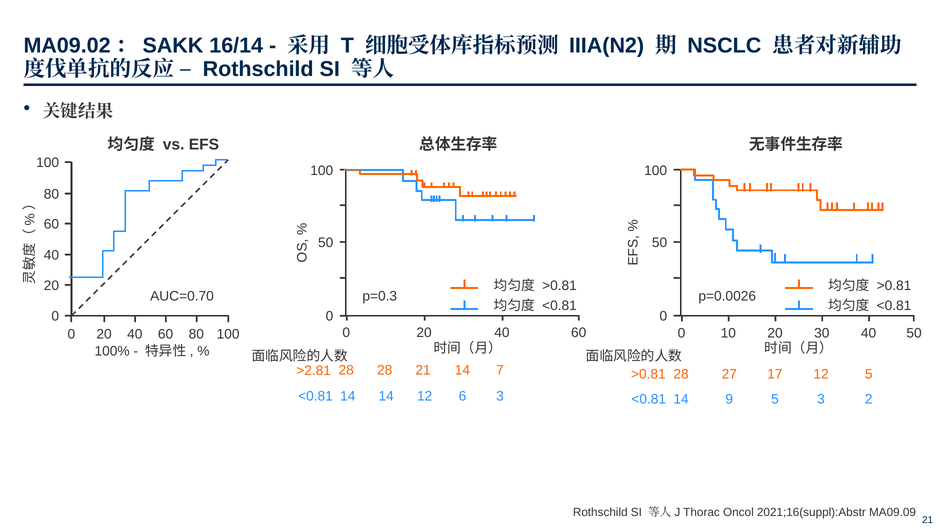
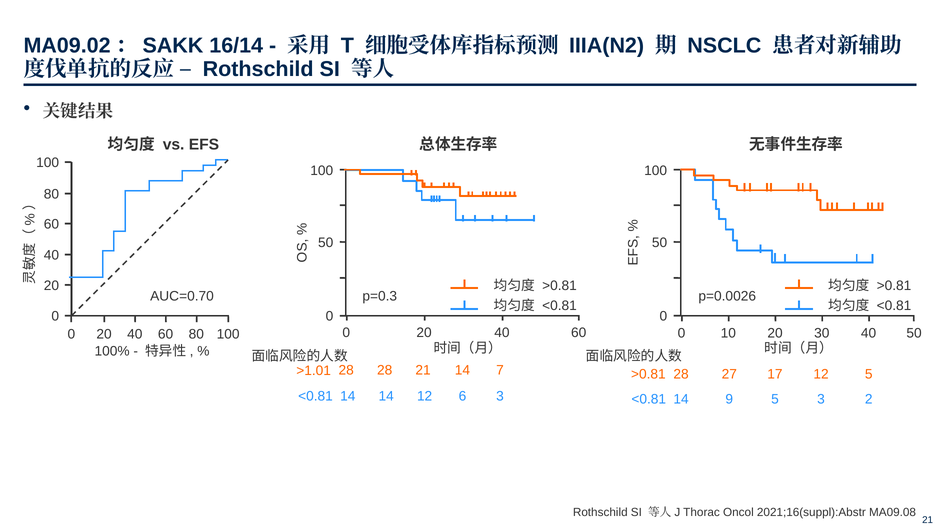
>2.81: >2.81 -> >1.01 (314, 371)
MA09.09: MA09.09 -> MA09.08 (893, 512)
